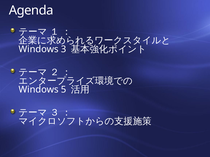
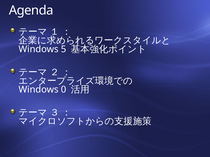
3: 3 -> 5 (64, 49)
5: 5 -> 0 (64, 90)
